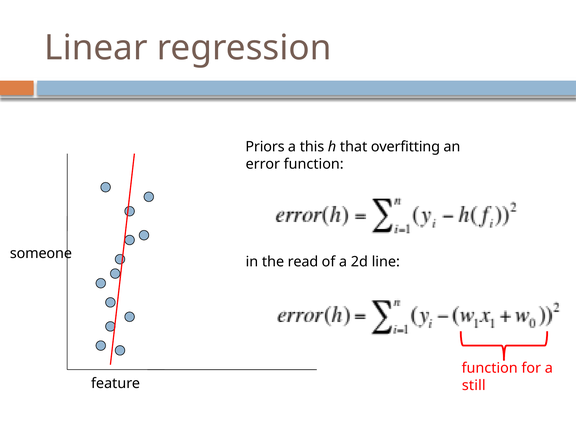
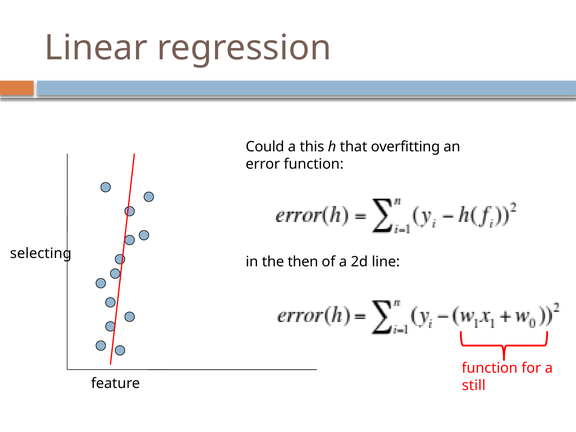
Priors: Priors -> Could (265, 147)
someone: someone -> selecting (41, 253)
read: read -> then (303, 262)
